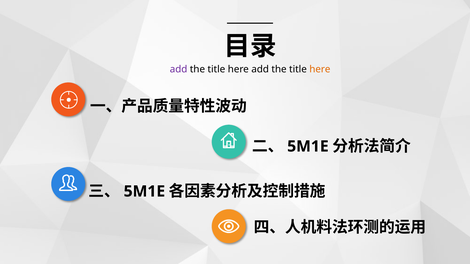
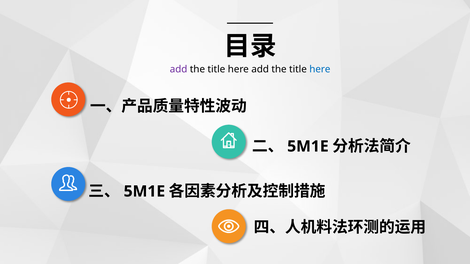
here colour: orange -> blue (320, 69)
